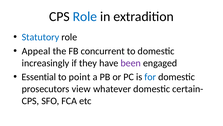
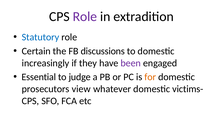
Role colour: blue -> purple (85, 16)
Appeal: Appeal -> Certain (36, 51)
concurrent: concurrent -> discussions (103, 51)
point: point -> judge (80, 77)
for colour: blue -> orange (150, 77)
certain-: certain- -> victims- (188, 89)
